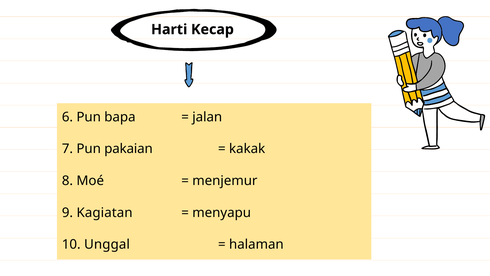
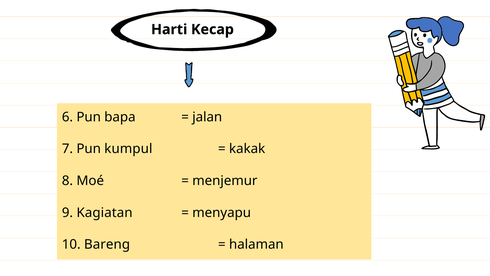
pakaian: pakaian -> kumpul (128, 149)
Unggal: Unggal -> Bareng (107, 244)
